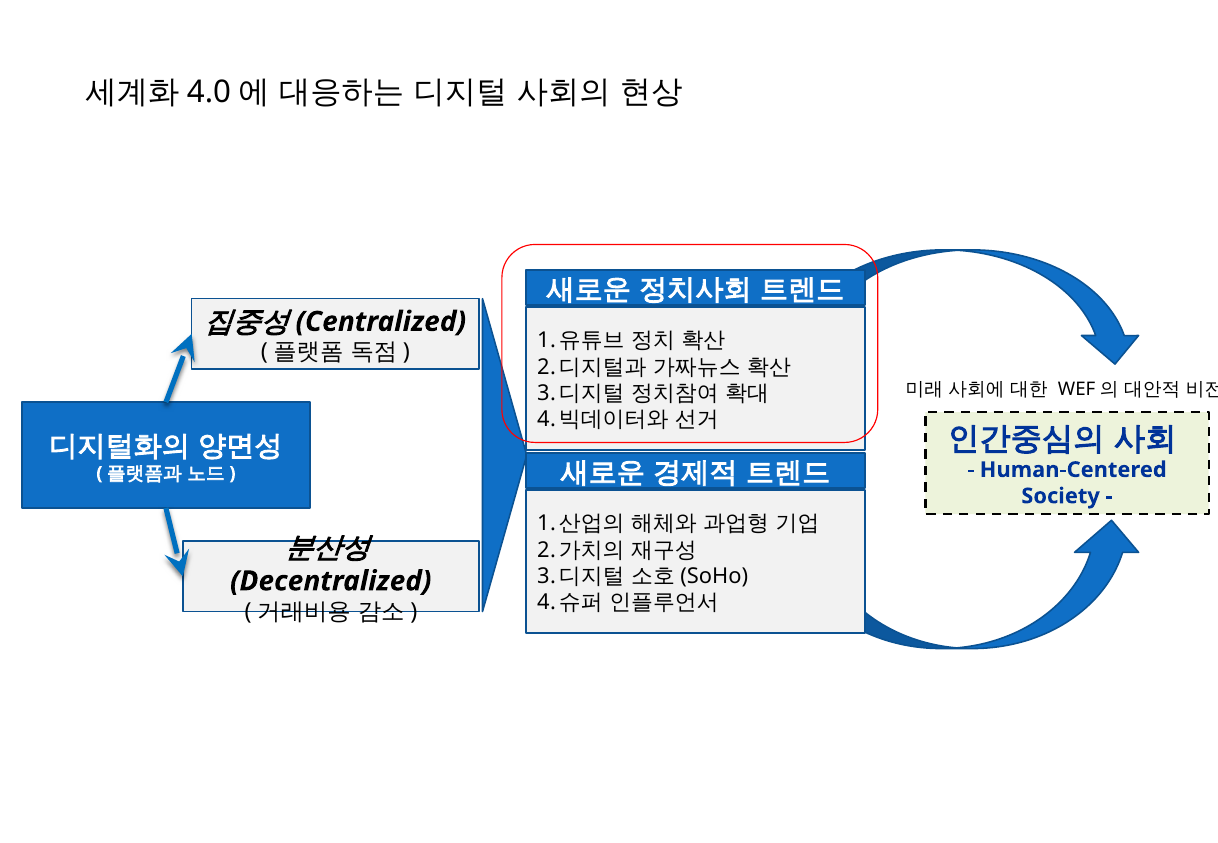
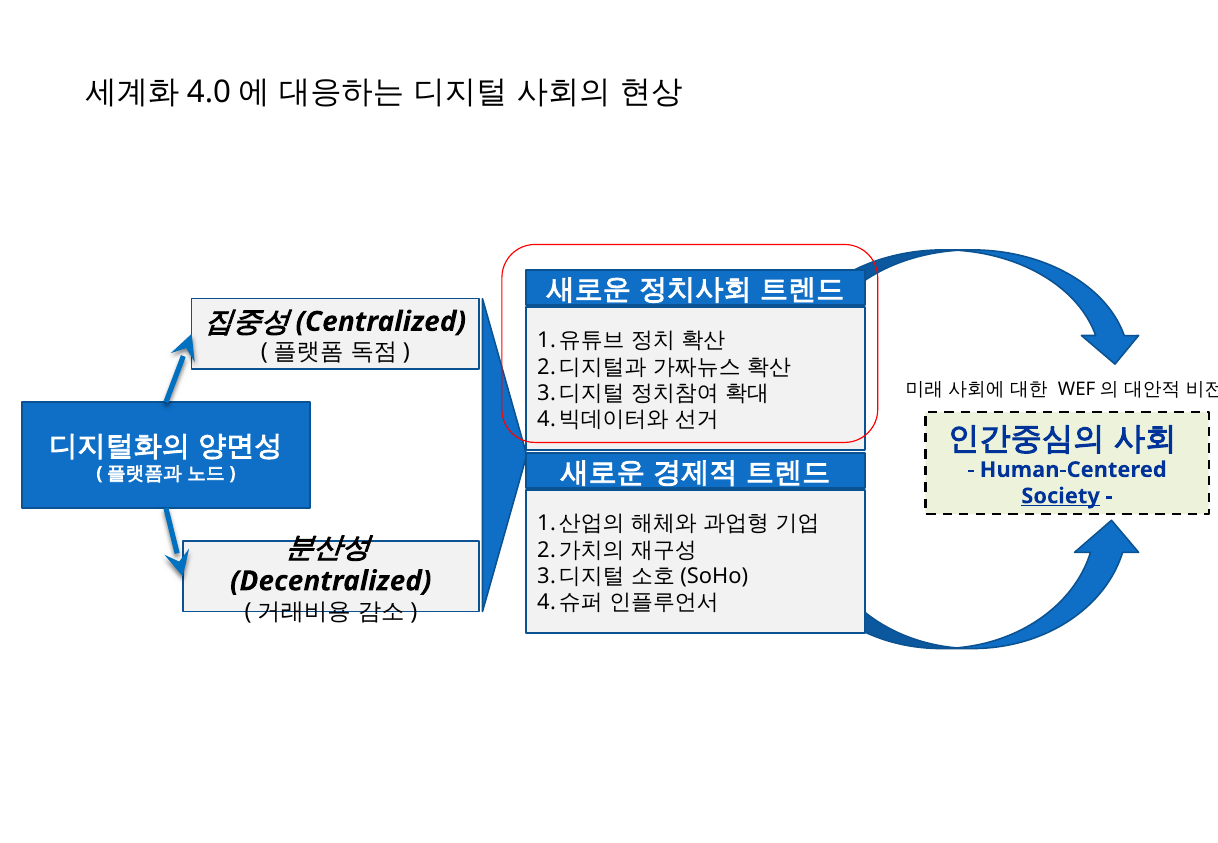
Society underline: none -> present (1061, 496)
